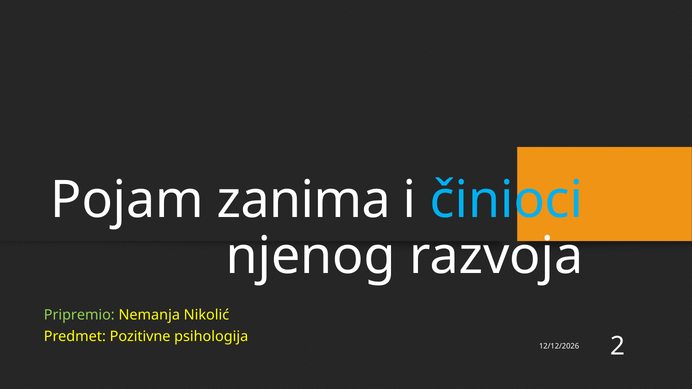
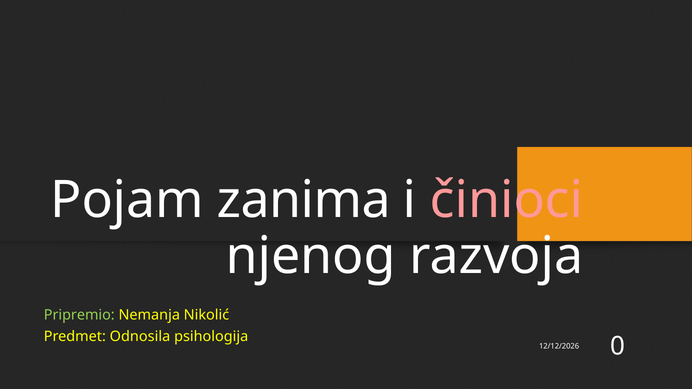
činioci colour: light blue -> pink (506, 200)
Pozitivne: Pozitivne -> Odnosila (140, 337)
2: 2 -> 0 (617, 346)
